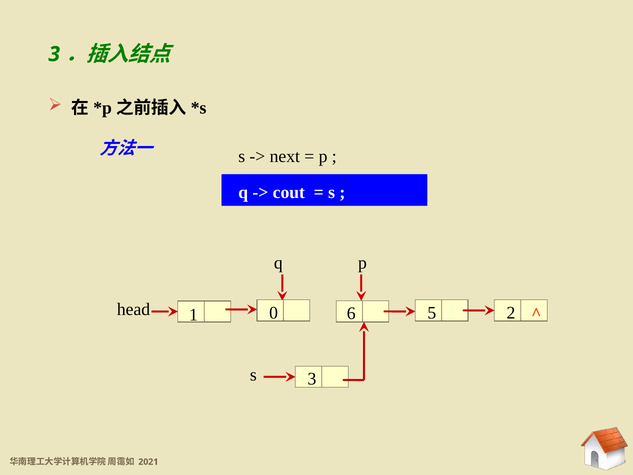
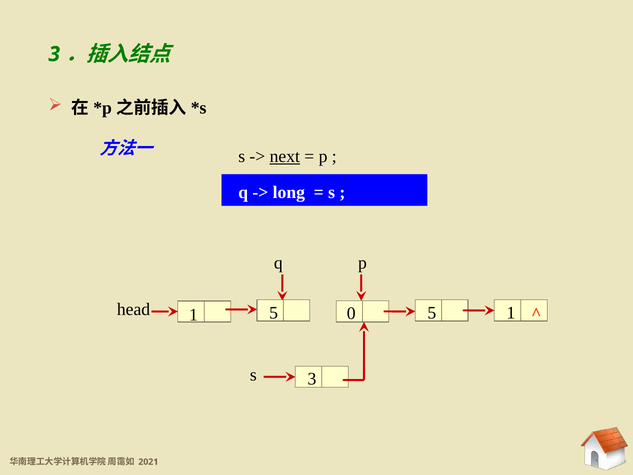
next underline: none -> present (285, 156)
cout: cout -> long (289, 192)
6: 6 -> 0 (351, 314)
5 2: 2 -> 1 (511, 313)
1 0: 0 -> 5 (274, 313)
